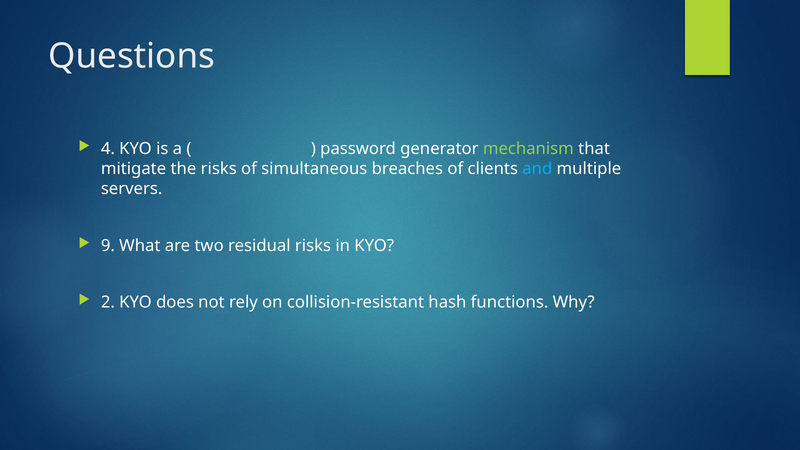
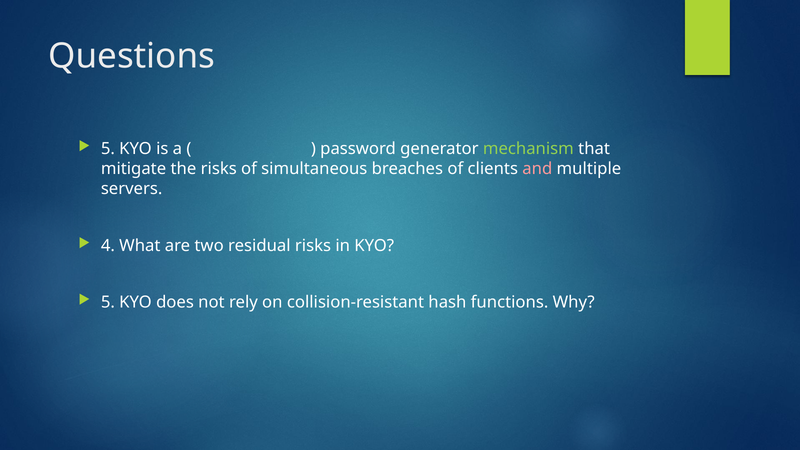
4: 4 -> 5 (108, 149)
and colour: light blue -> pink (537, 169)
9: 9 -> 4 (108, 246)
2: 2 -> 5 (108, 302)
